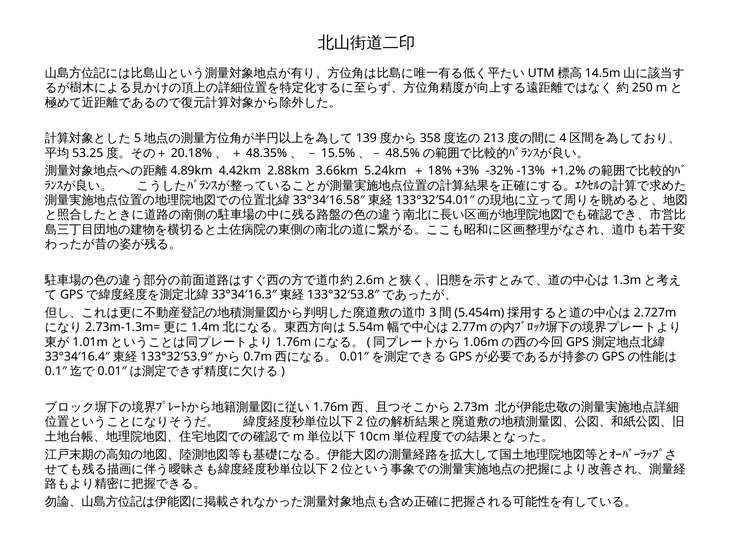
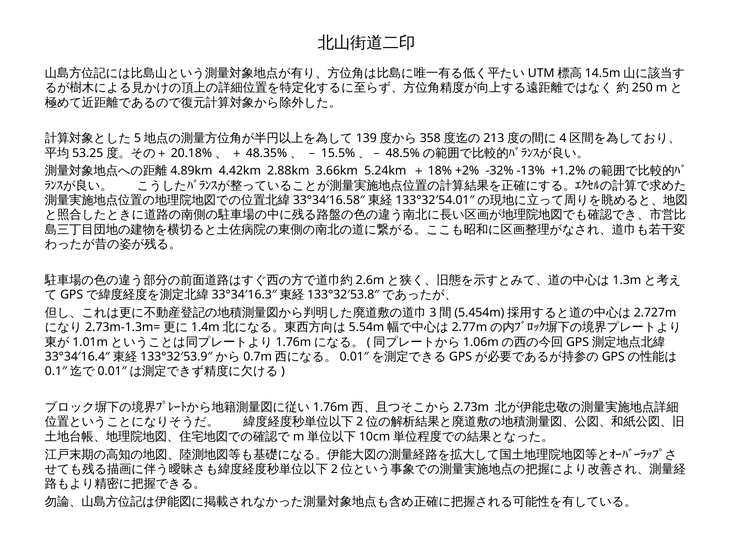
+3%: +3% -> +2% (467, 171)
